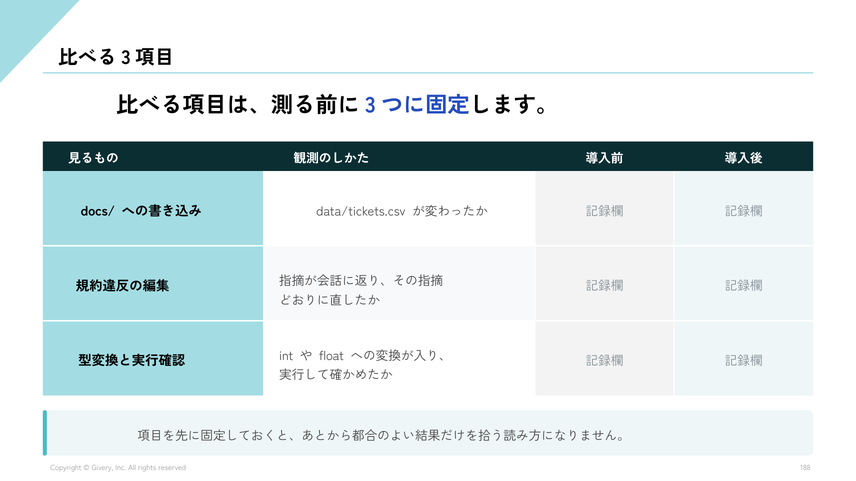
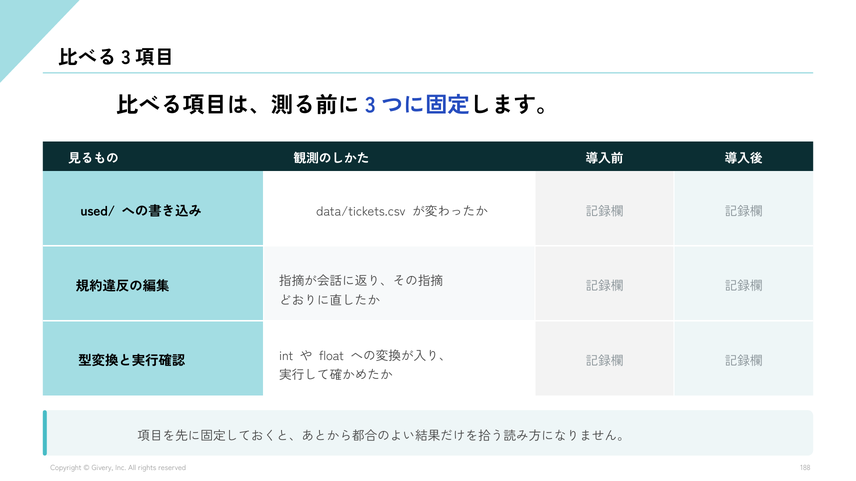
docs/: docs/ -> used/ (98, 212)
